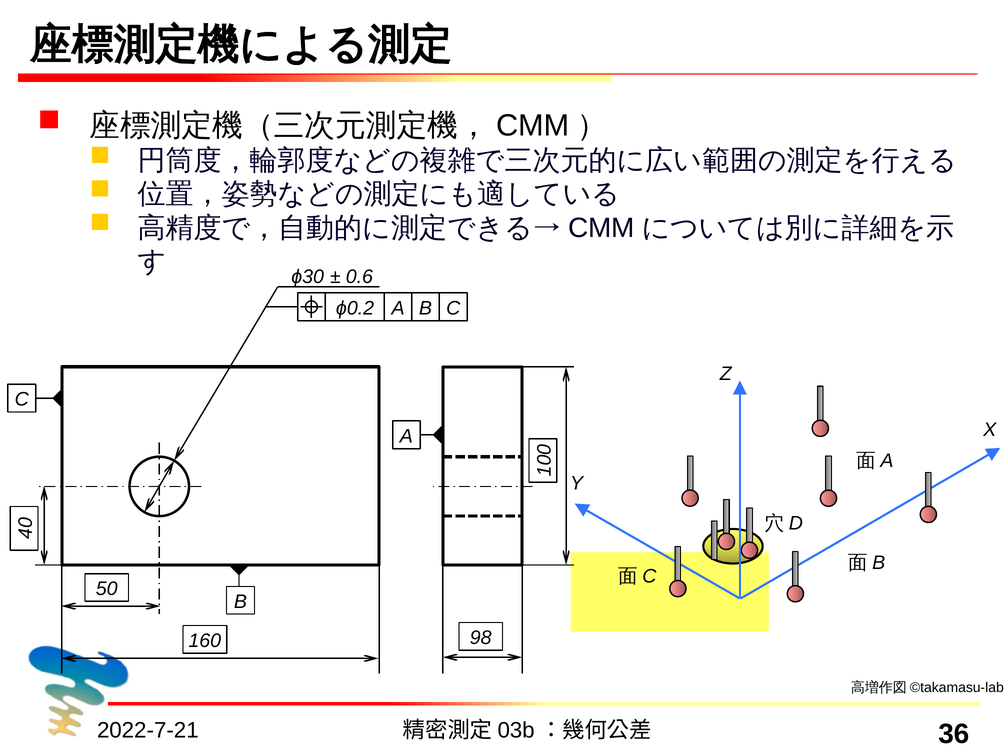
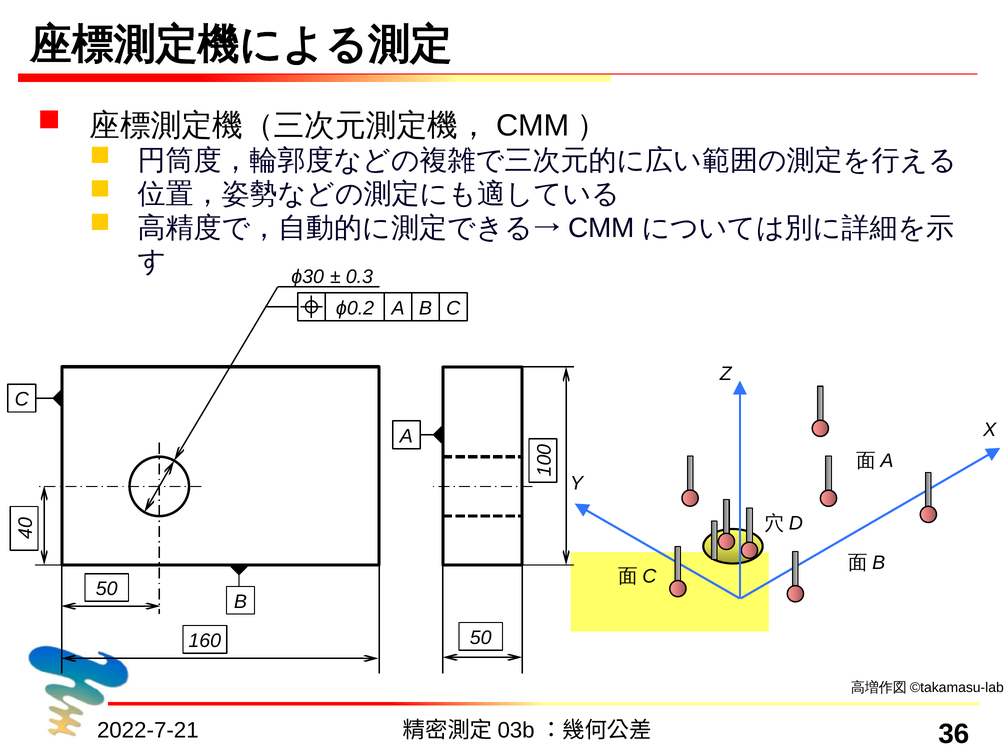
0.6: 0.6 -> 0.3 (359, 277)
160 98: 98 -> 50 (481, 638)
